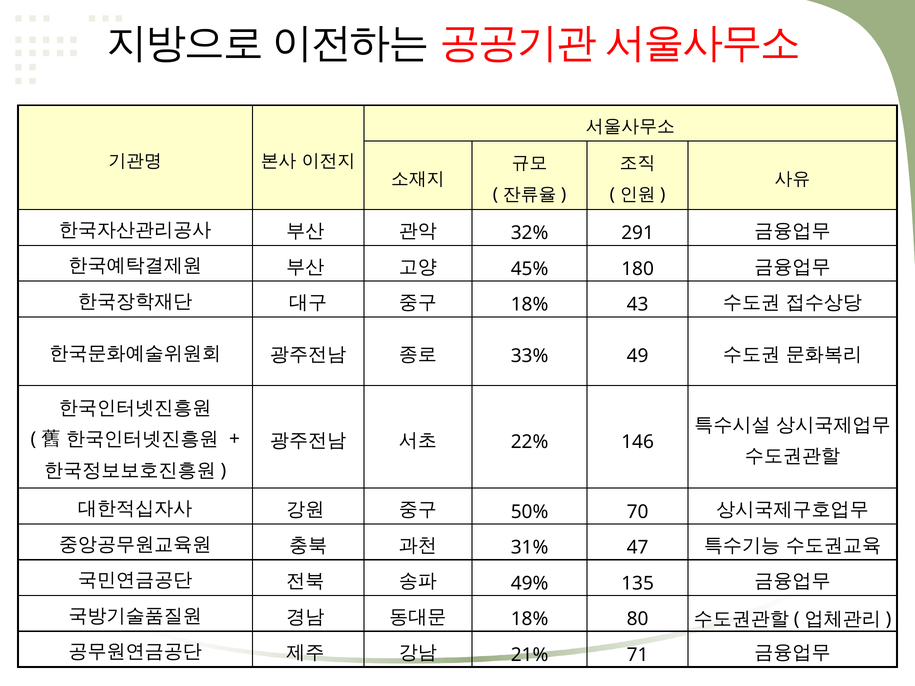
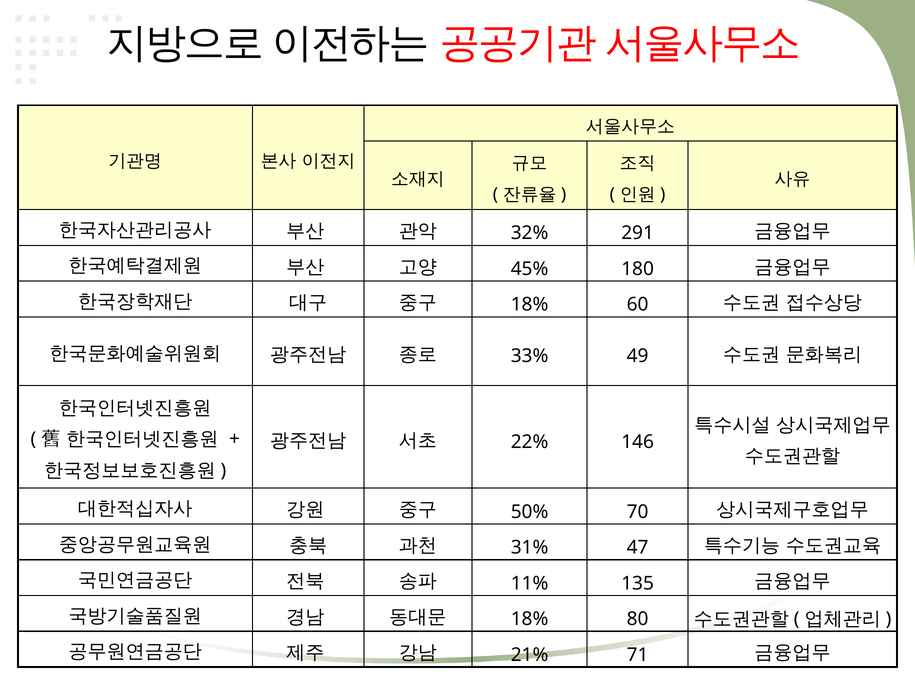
43: 43 -> 60 (638, 305)
49%: 49% -> 11% (530, 583)
